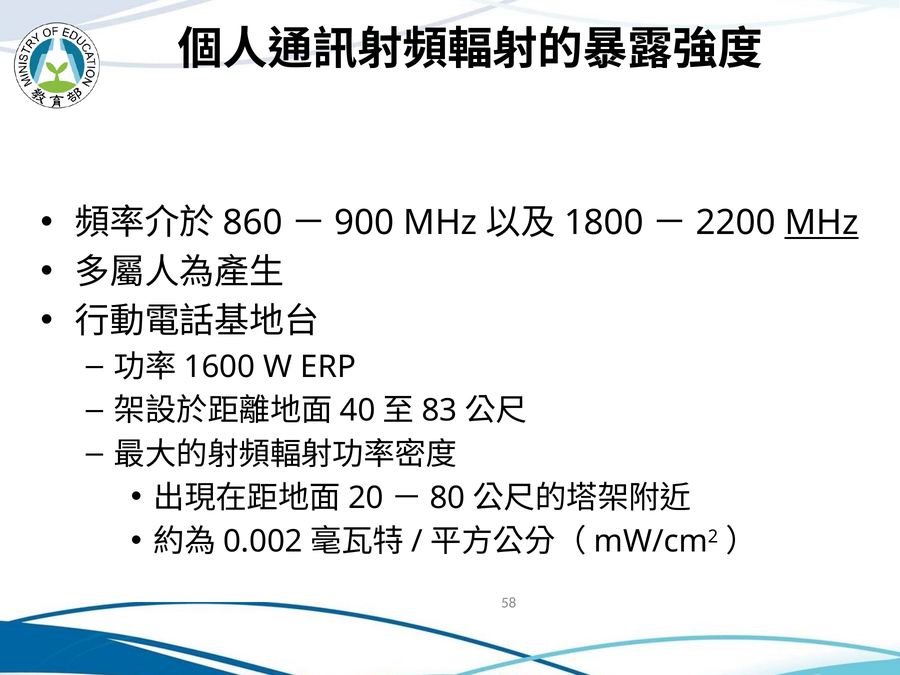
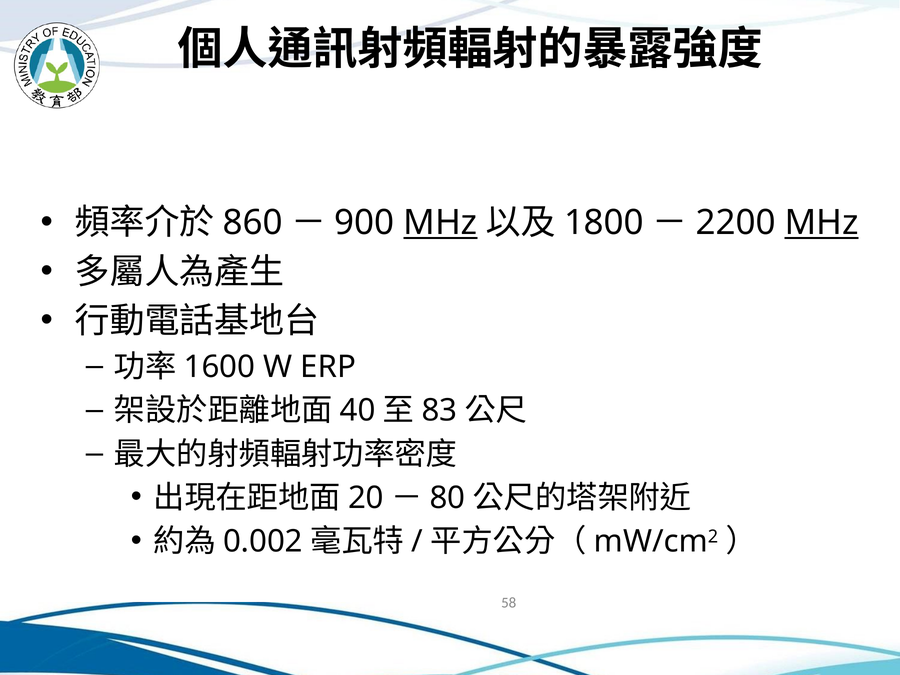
MHz underline: none -> present (440, 223)
